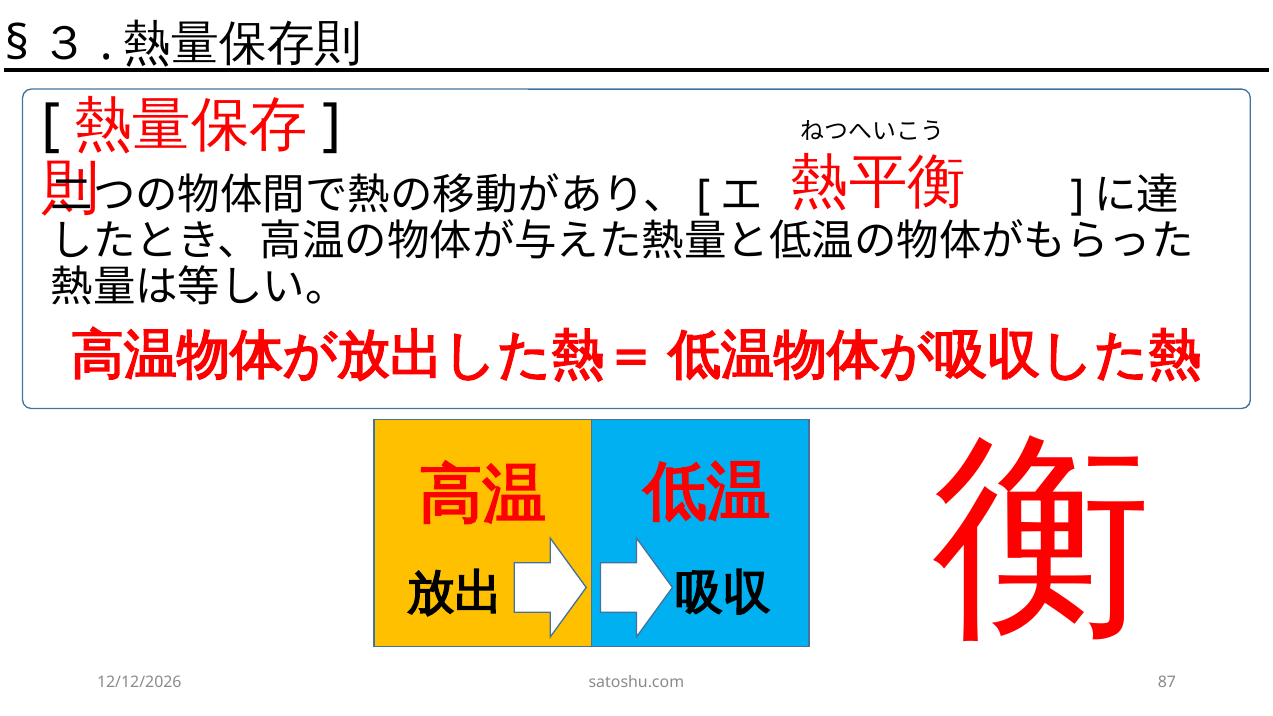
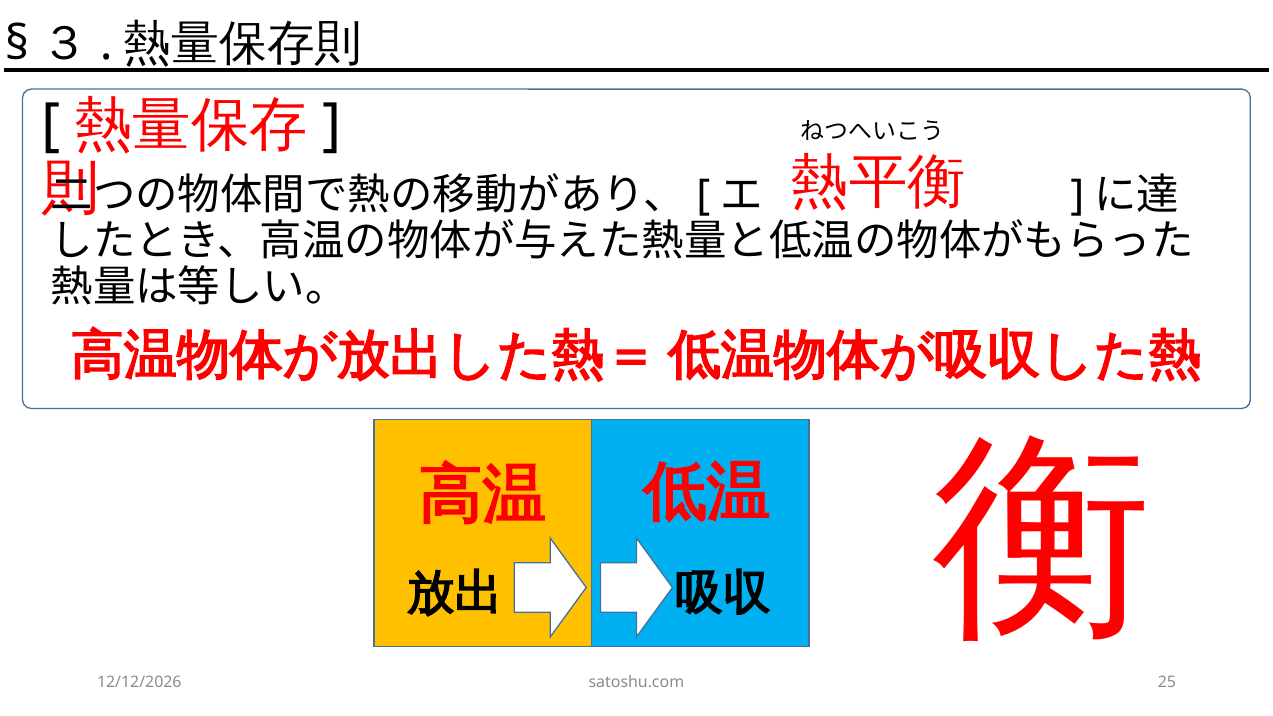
87: 87 -> 25 (1167, 683)
